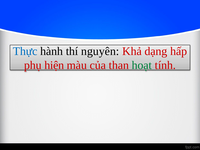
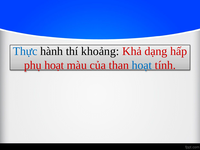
nguyên: nguyên -> khoảng (100, 51)
phụ hiện: hiện -> hoạt (54, 65)
hoạt colour: green -> blue (142, 65)
